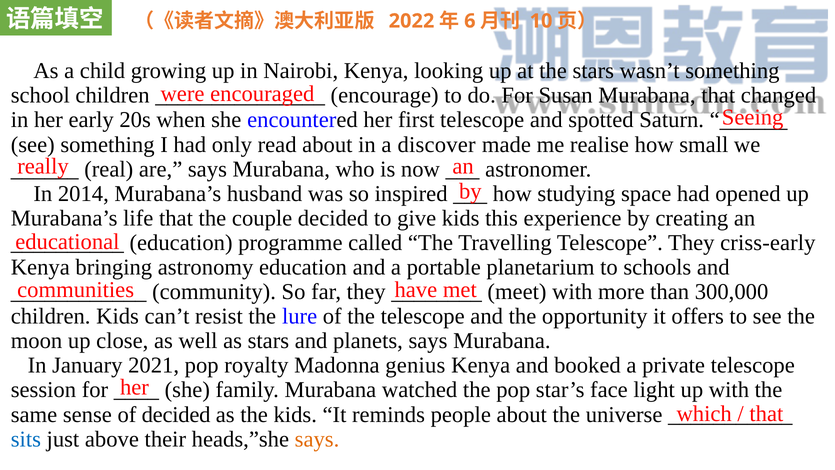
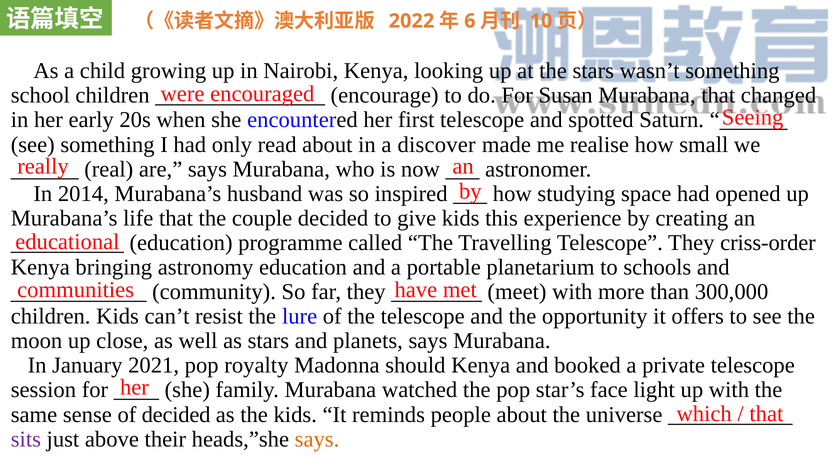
criss-early: criss-early -> criss-order (768, 243)
genius: genius -> should (415, 365)
sits colour: blue -> purple (26, 439)
